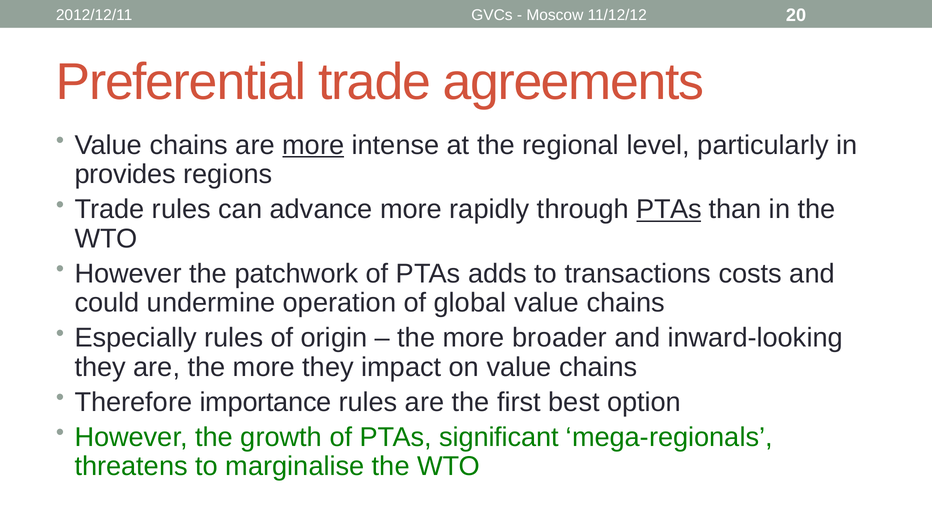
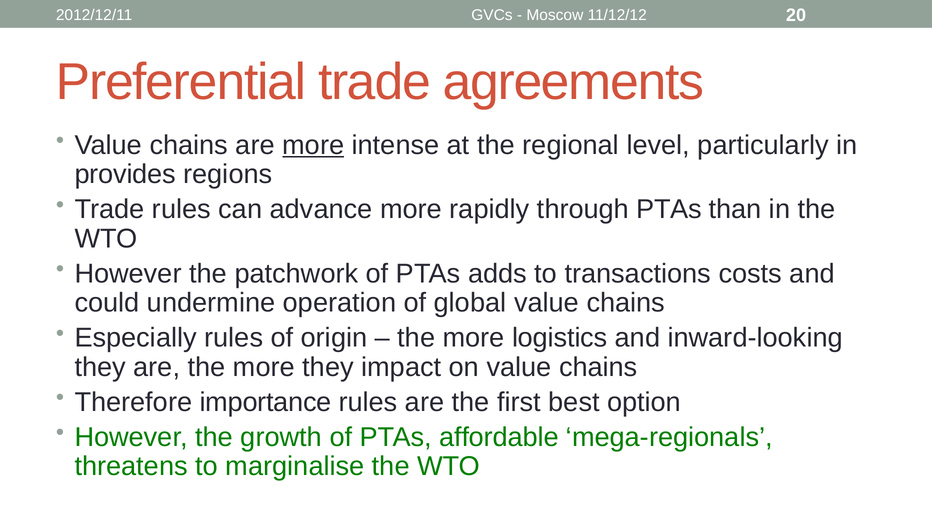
PTAs underline: present -> none (669, 209)
broader: broader -> logistics (560, 338)
significant: significant -> affordable (499, 437)
